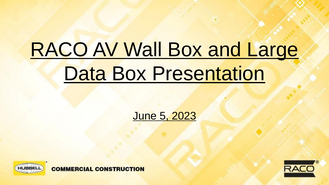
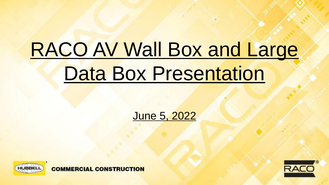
2023: 2023 -> 2022 (184, 116)
